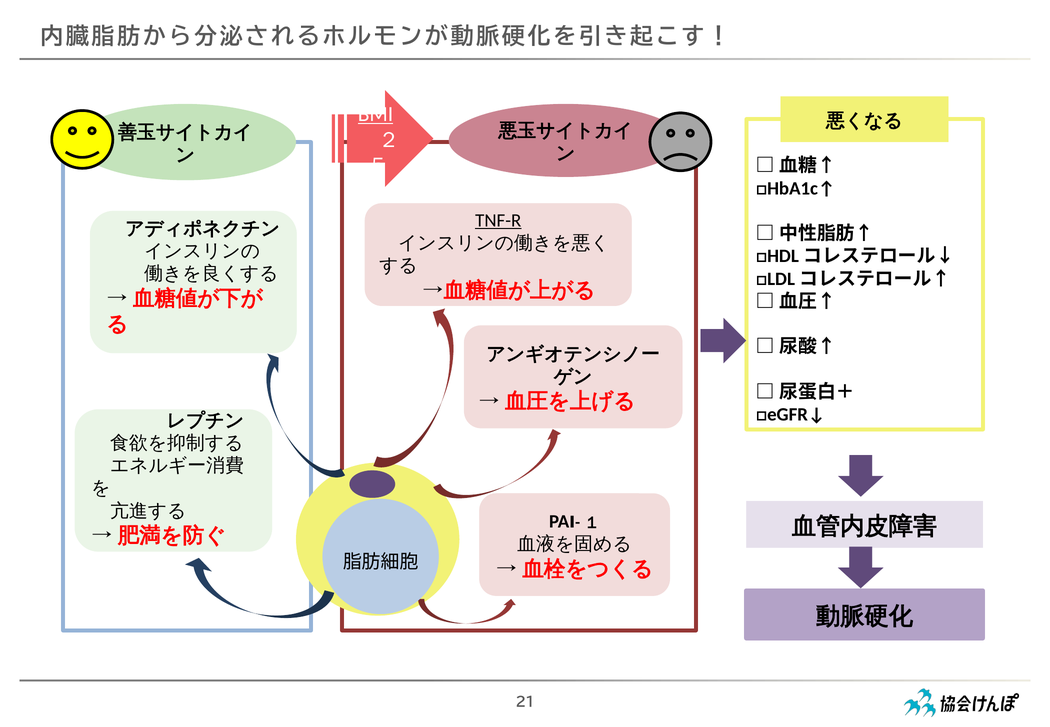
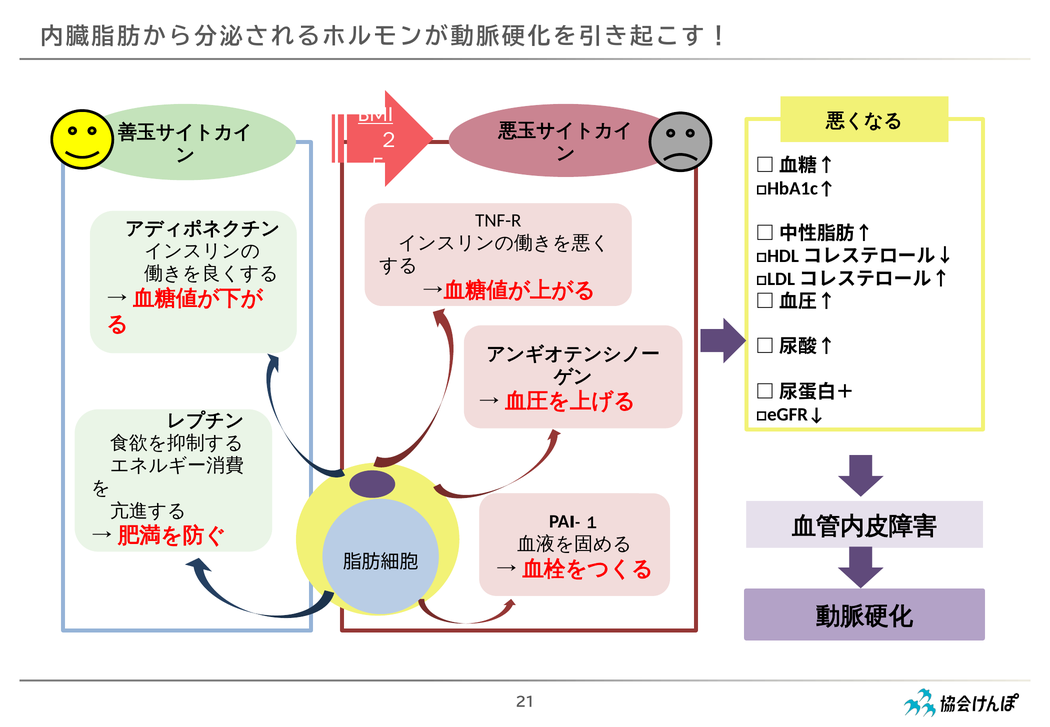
TNF-R underline: present -> none (498, 220)
